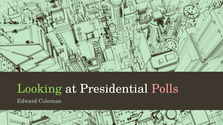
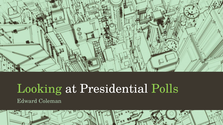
Polls colour: pink -> light green (165, 89)
